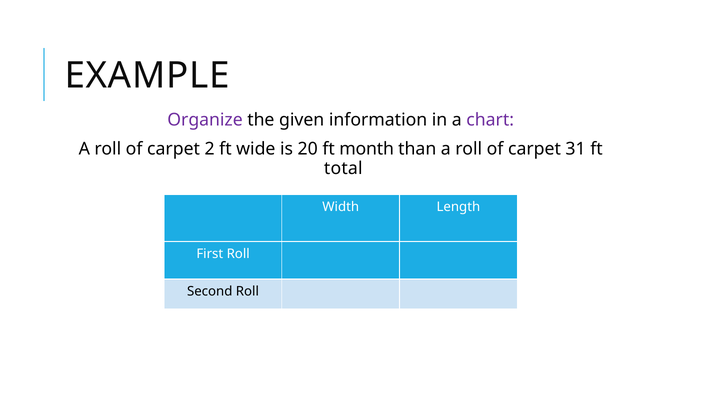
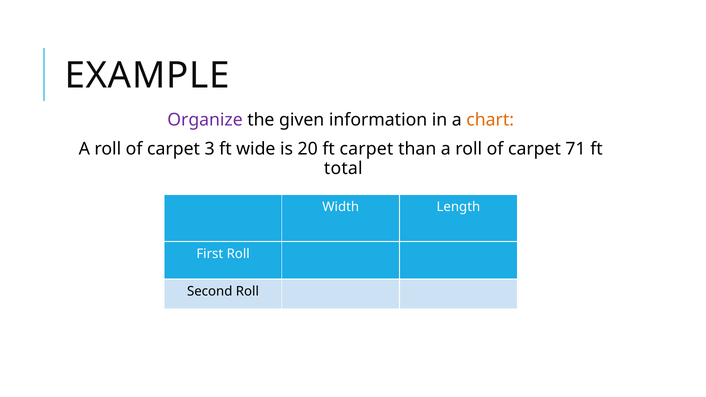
chart colour: purple -> orange (490, 120)
2: 2 -> 3 (210, 149)
ft month: month -> carpet (366, 149)
31: 31 -> 71 (576, 149)
